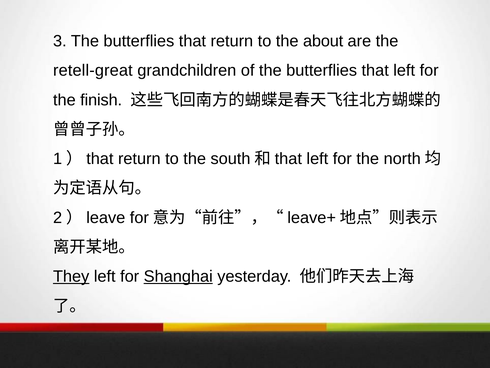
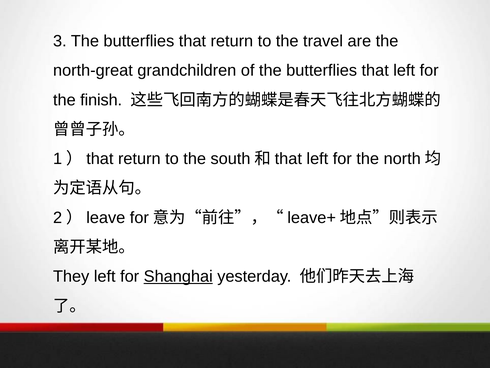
about: about -> travel (323, 41)
retell-great: retell-great -> north-great (93, 70)
They underline: present -> none (71, 276)
